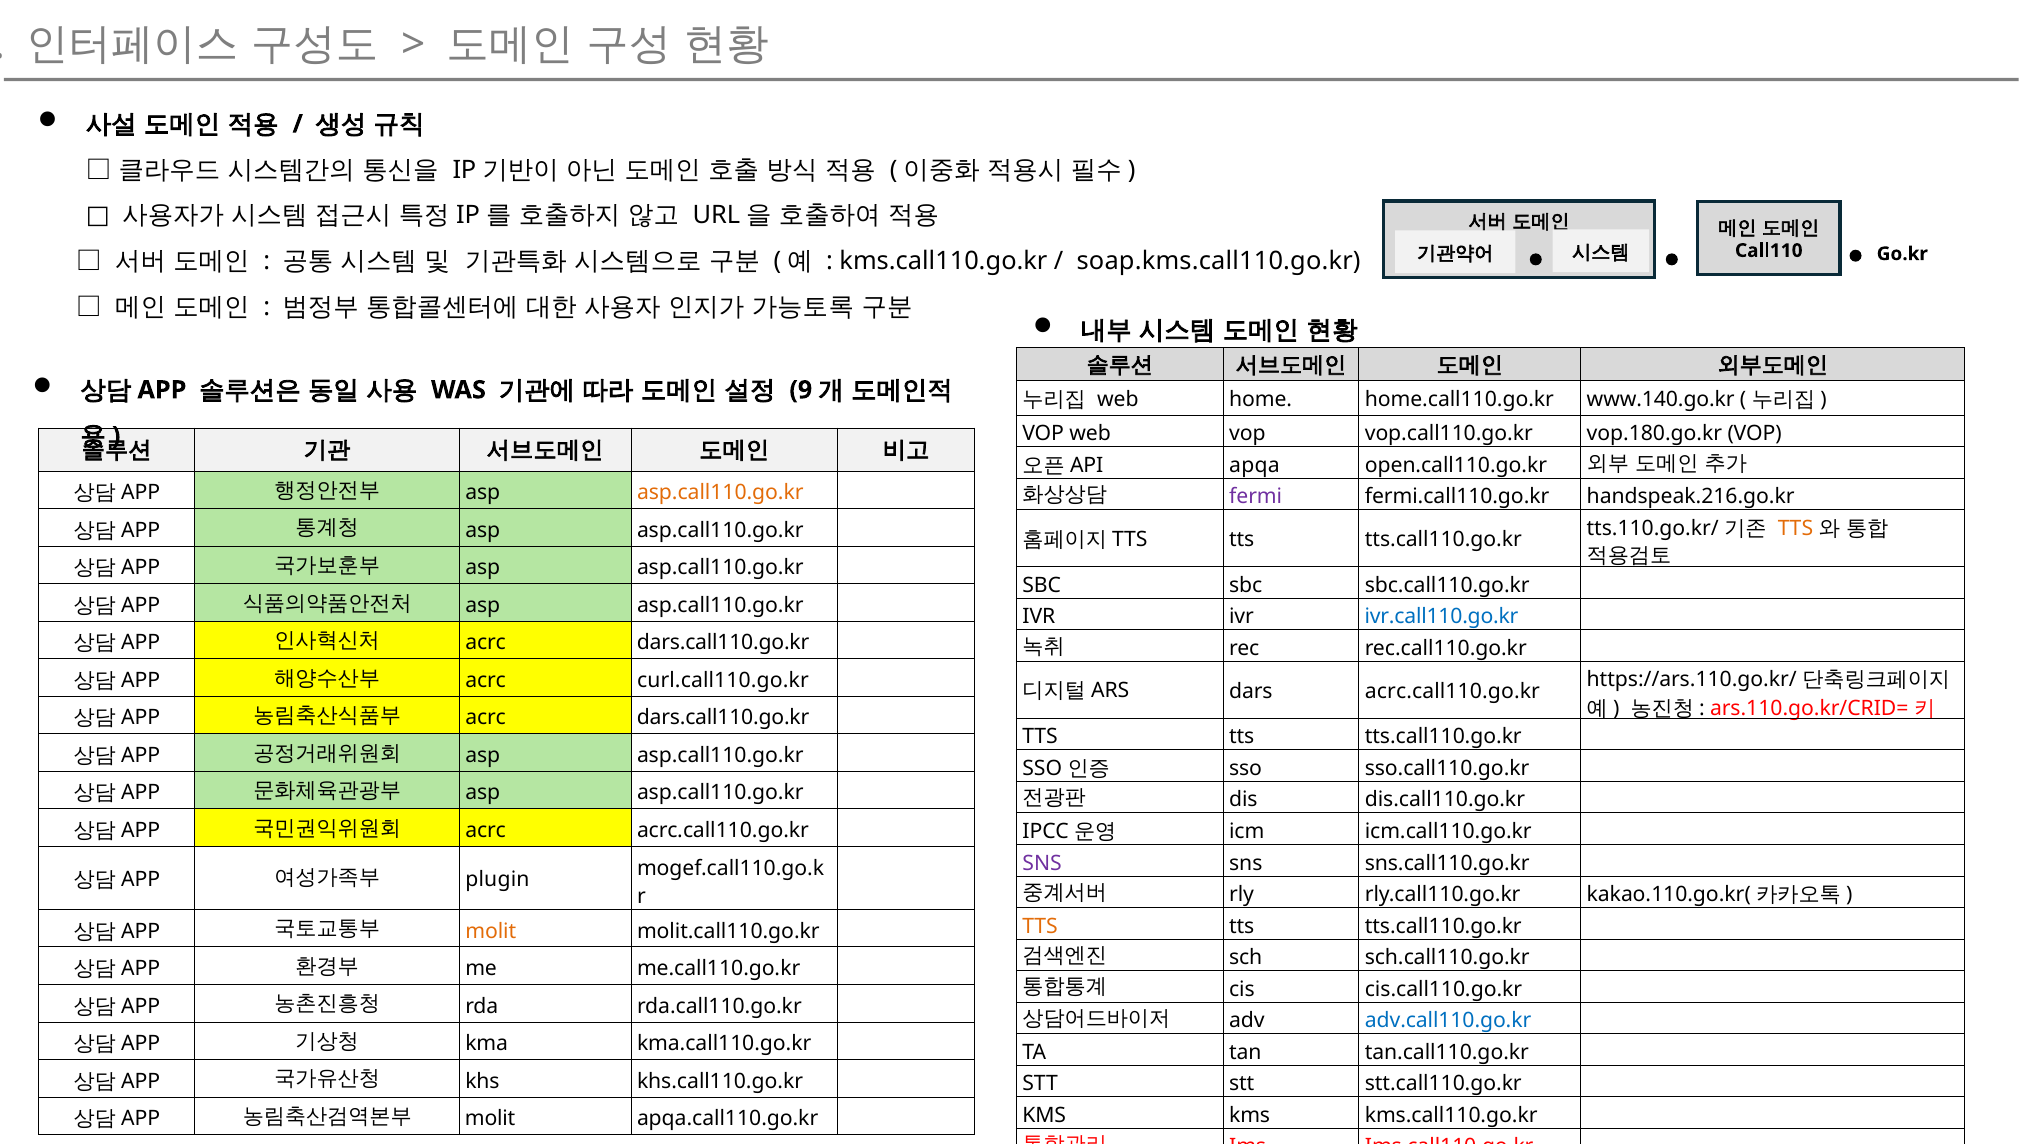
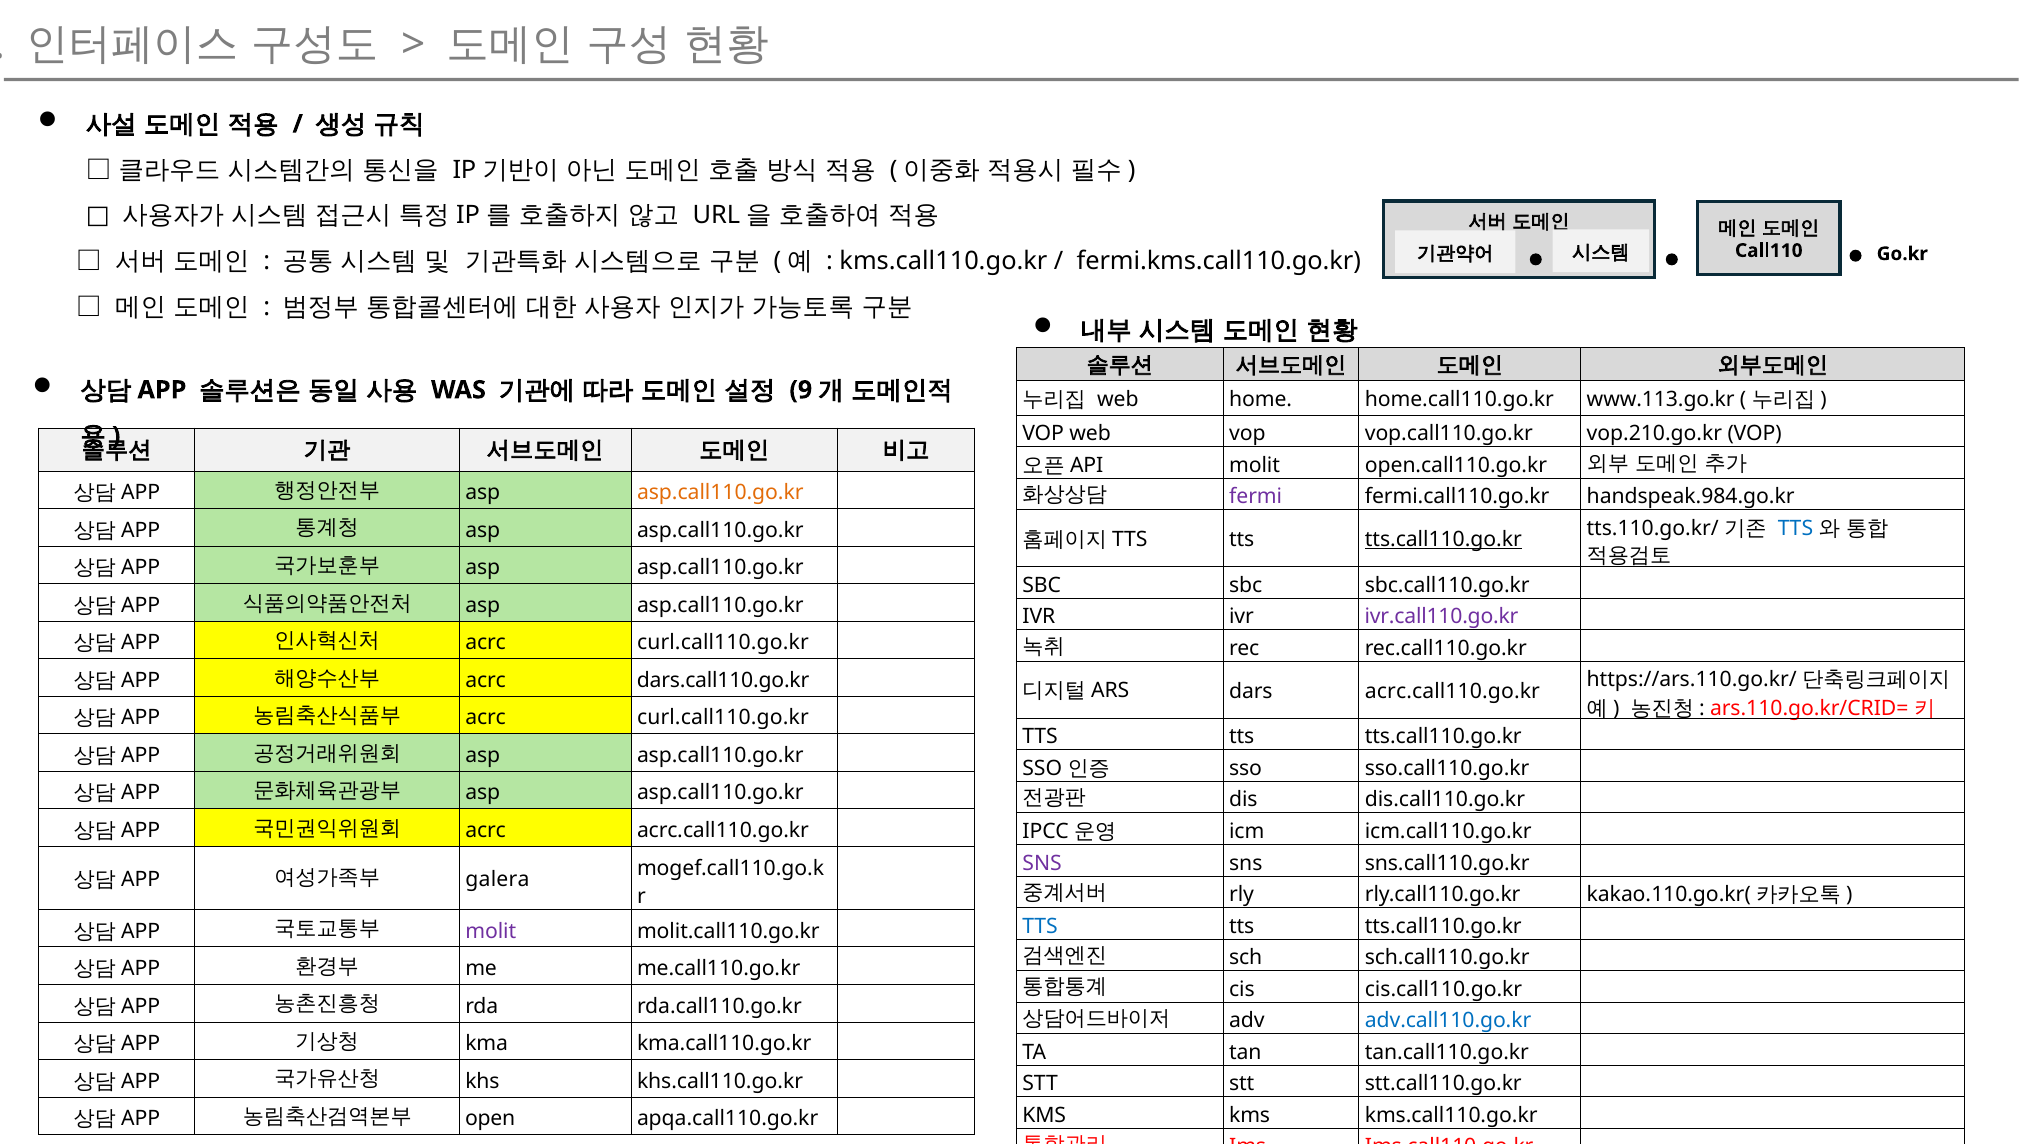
soap.kms.call110.go.kr: soap.kms.call110.go.kr -> fermi.kms.call110.go.kr (1219, 261)
www.140.go.kr: www.140.go.kr -> www.113.go.kr (1661, 399)
vop.180.go.kr: vop.180.go.kr -> vop.210.go.kr (1654, 434)
apqa: apqa -> molit (1255, 465)
handspeak.216.go.kr: handspeak.216.go.kr -> handspeak.984.go.kr (1691, 497)
TTS colour: orange -> blue (1796, 528)
tts.call110.go.kr underline: none -> present (1443, 539)
ivr.call110.go.kr colour: blue -> purple (1442, 617)
dars.call110.go.kr: dars.call110.go.kr -> curl.call110.go.kr (723, 643)
curl.call110.go.kr: curl.call110.go.kr -> dars.call110.go.kr (723, 680)
dars.call110.go.kr: dars.call110.go.kr -> curl.call110.go.kr (723, 718)
plugin: plugin -> galera (497, 879)
TTS colour: orange -> blue (1040, 926)
molit colour: orange -> purple (491, 931)
molit: molit -> open (490, 1118)
